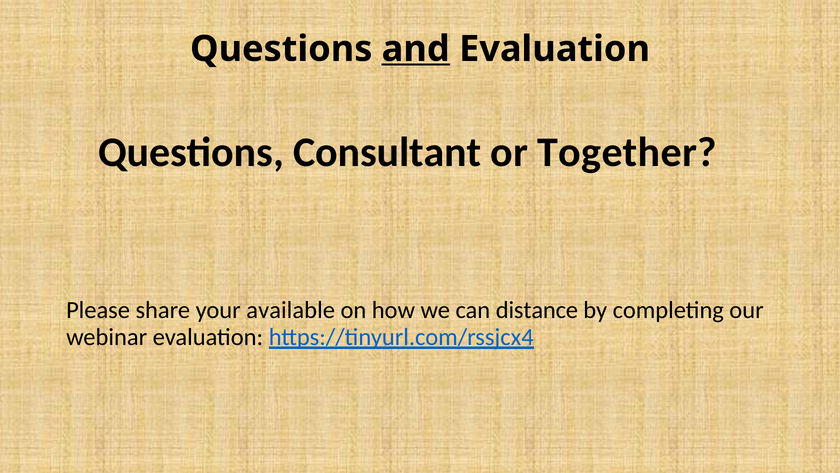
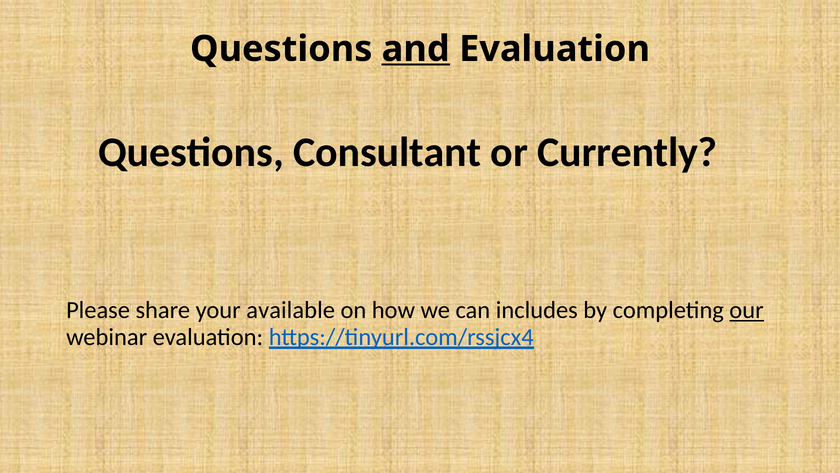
Together: Together -> Currently (627, 152)
distance: distance -> includes (537, 310)
our underline: none -> present (747, 310)
